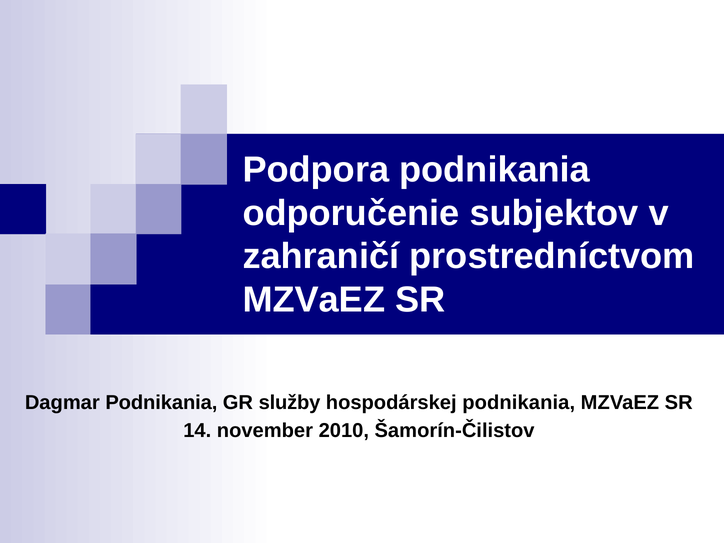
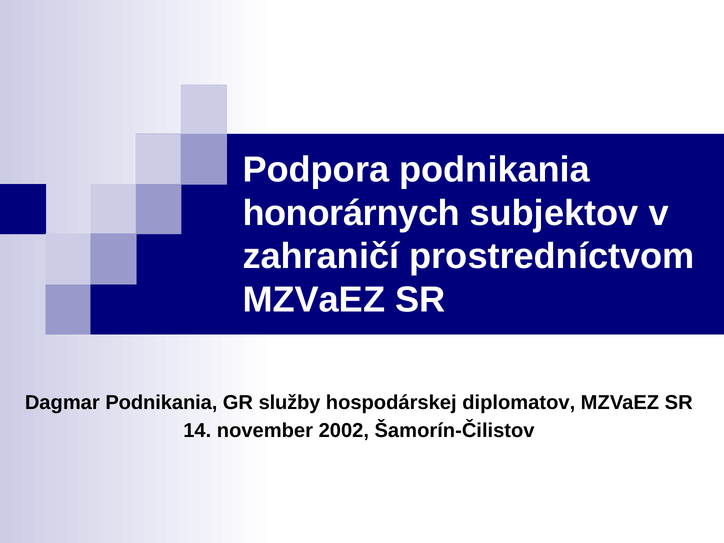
odporučenie: odporučenie -> honorárnych (351, 213)
hospodárskej podnikania: podnikania -> diplomatov (519, 403)
2010: 2010 -> 2002 (344, 431)
